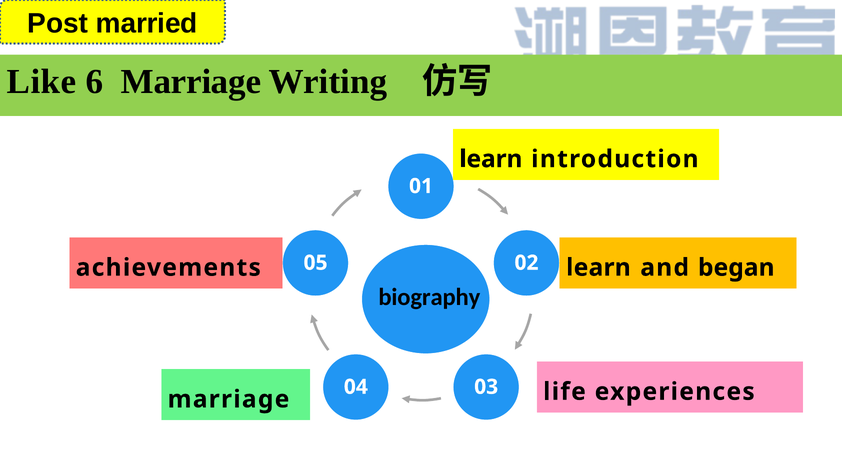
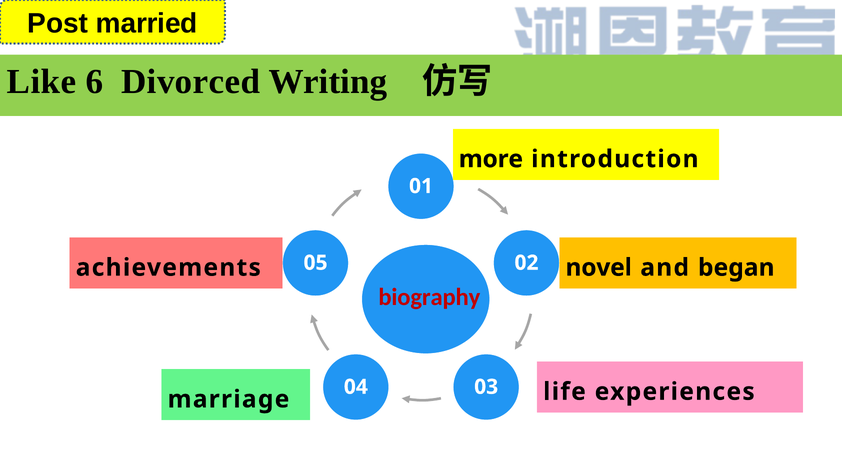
6 Marriage: Marriage -> Divorced (191, 81)
learn: learn -> more (491, 159)
learn: learn -> novel (599, 267)
biography colour: black -> red (429, 297)
